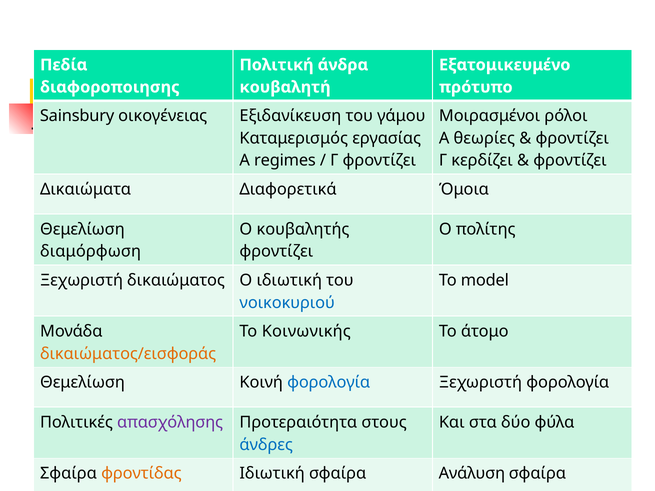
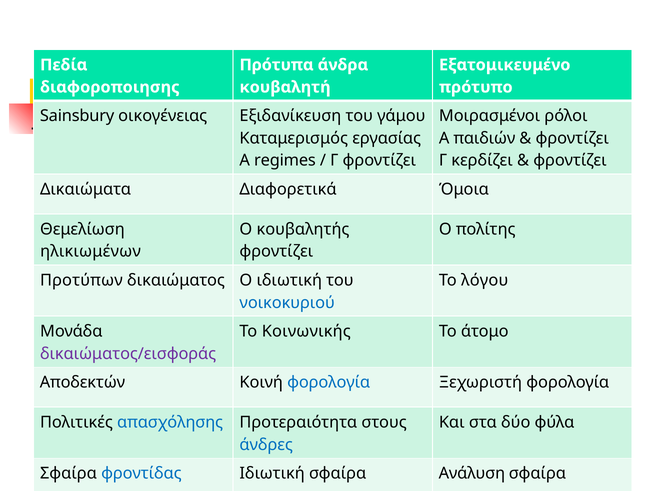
Πολιτική: Πολιτική -> Πρότυπα (277, 65)
θεωρίες: θεωρίες -> παιδιών (484, 138)
διαμόρφωση: διαμόρφωση -> ηλικιωμένων (91, 252)
Ξεχωριστή: Ξεχωριστή -> Προτύπων (81, 280)
model: model -> λόγου (485, 280)
δικαιώματος/εισφοράς colour: orange -> purple (128, 354)
Θεμελίωση: Θεμελίωση -> Αποδεκτών (82, 383)
απασχόλησης colour: purple -> blue (170, 423)
φροντίδας colour: orange -> blue (141, 474)
